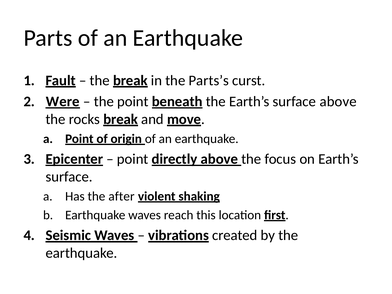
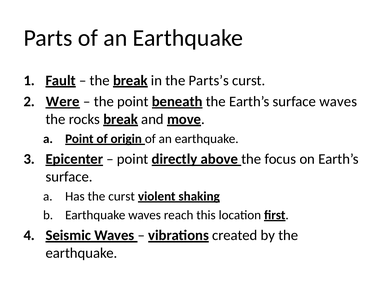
surface above: above -> waves (338, 102)
the after: after -> curst (122, 196)
